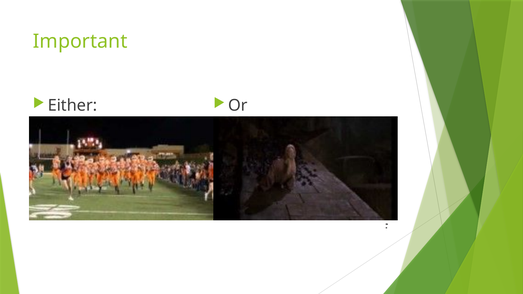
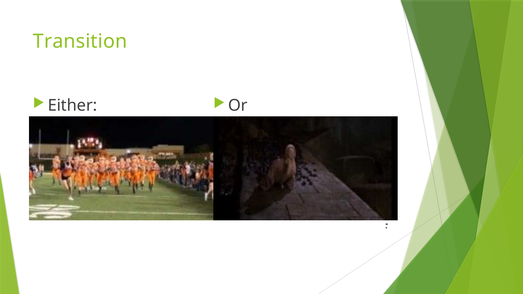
Important: Important -> Transition (80, 41)
